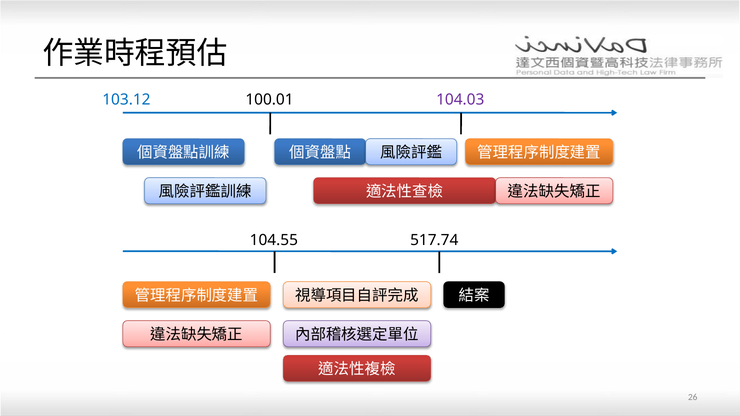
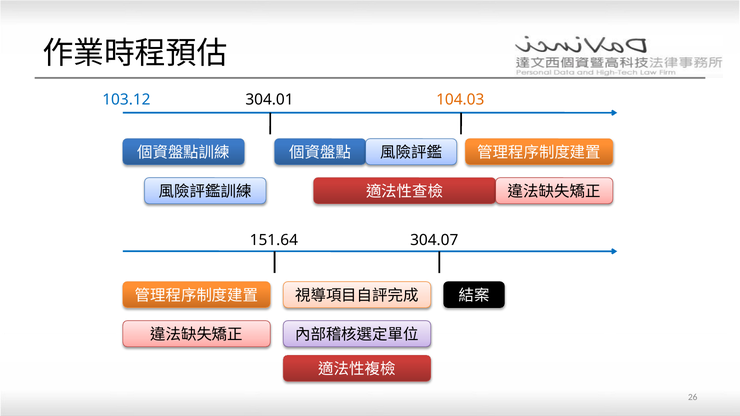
100.01: 100.01 -> 304.01 (269, 100)
104.03 colour: purple -> orange (460, 100)
104.55: 104.55 -> 151.64 (274, 240)
517.74: 517.74 -> 304.07 (434, 240)
